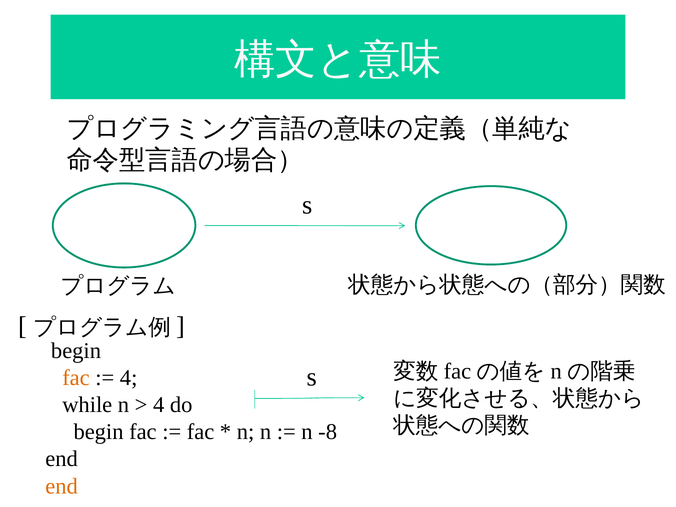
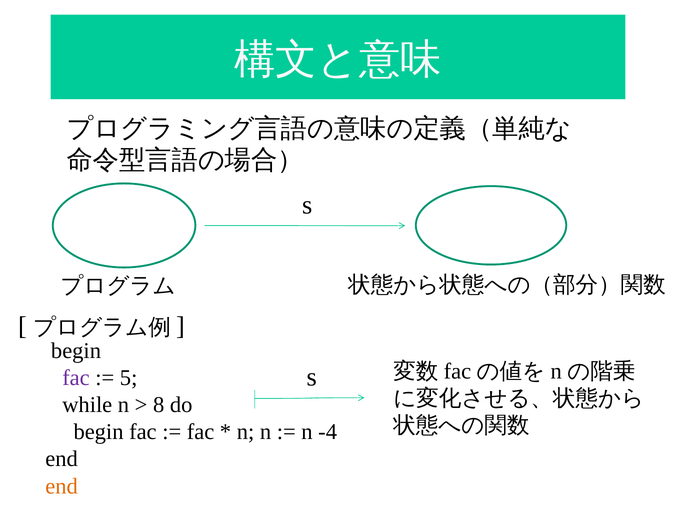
fac colour: orange -> purple (76, 378)
4: 4 -> 5 (129, 378)
4: 4 -> 8 (159, 405)
-8: -8 -> -4 (328, 432)
